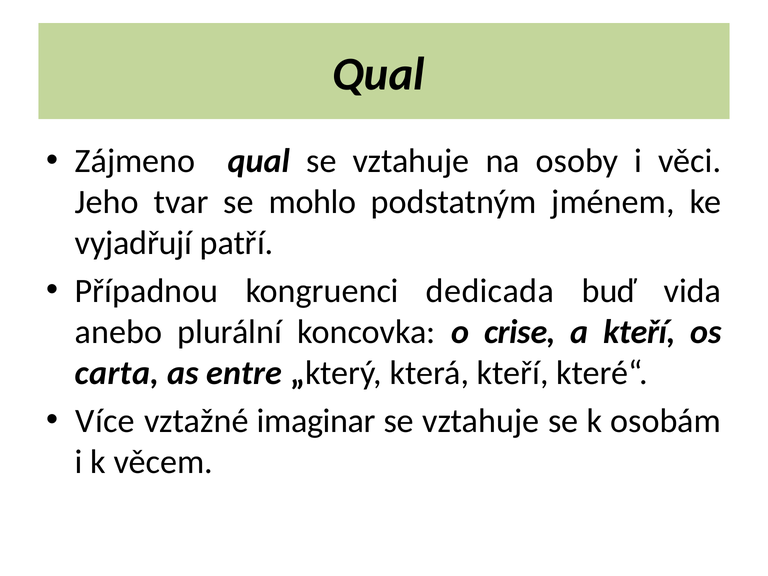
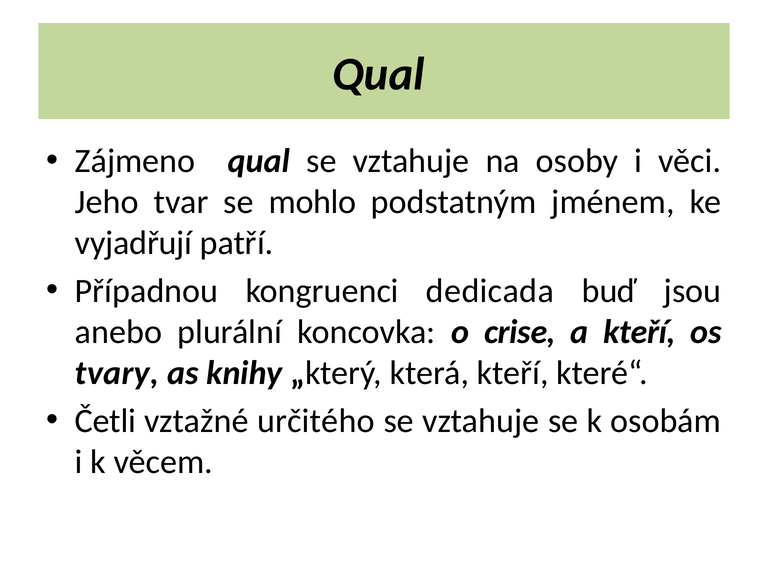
vida: vida -> jsou (693, 291)
carta: carta -> tvary (117, 373)
entre: entre -> knihy (244, 373)
Více: Více -> Četli (105, 421)
imaginar: imaginar -> určitého (316, 421)
